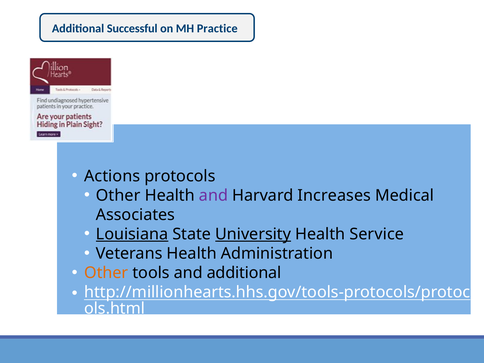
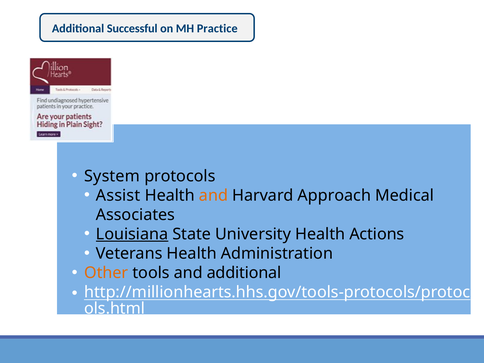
Actions: Actions -> System (112, 176)
Other: Other -> Assist (118, 195)
and colour: purple -> orange (213, 195)
Increases: Increases -> Approach (334, 195)
University underline: present -> none (253, 234)
Service: Service -> Actions (377, 234)
